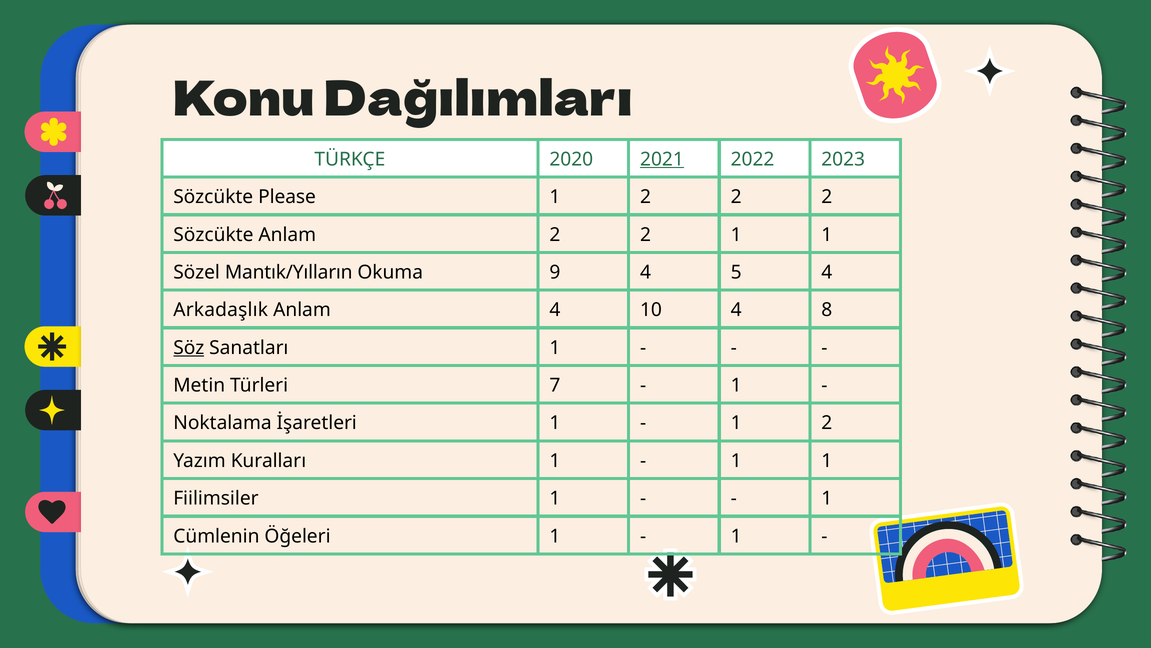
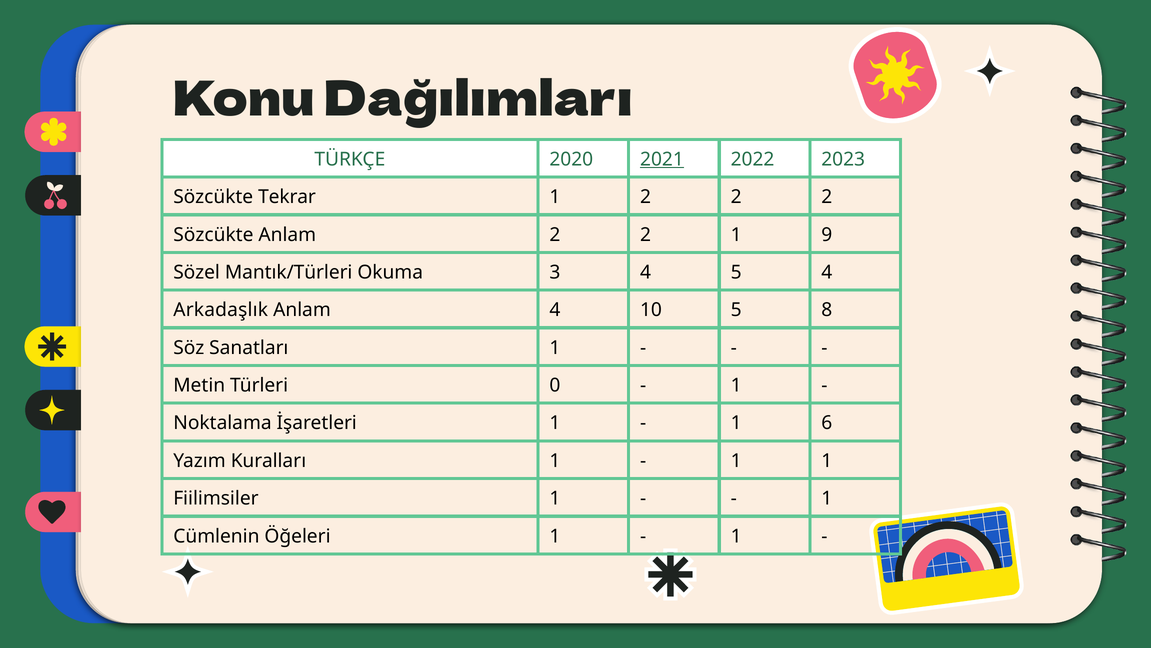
Please: Please -> Tekrar (287, 197)
2 1 1: 1 -> 9 (827, 234)
Mantık/Yılların: Mantık/Yılların -> Mantık/Türleri (289, 272)
9: 9 -> 3 (555, 272)
10 4: 4 -> 5 (736, 310)
Söz underline: present -> none (189, 347)
7: 7 -> 0 (555, 385)
2: 2 -> 6 (827, 423)
